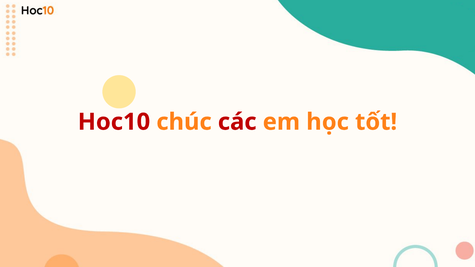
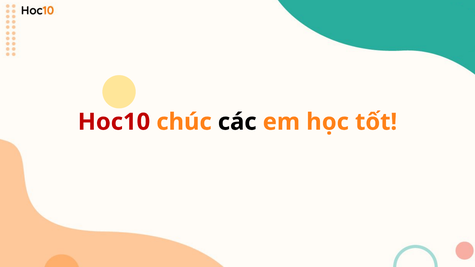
các colour: red -> black (237, 122)
